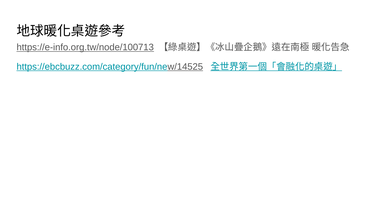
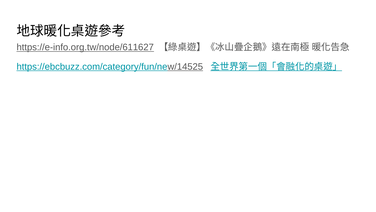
https://e-info.org.tw/node/100713: https://e-info.org.tw/node/100713 -> https://e-info.org.tw/node/611627 (85, 47)
